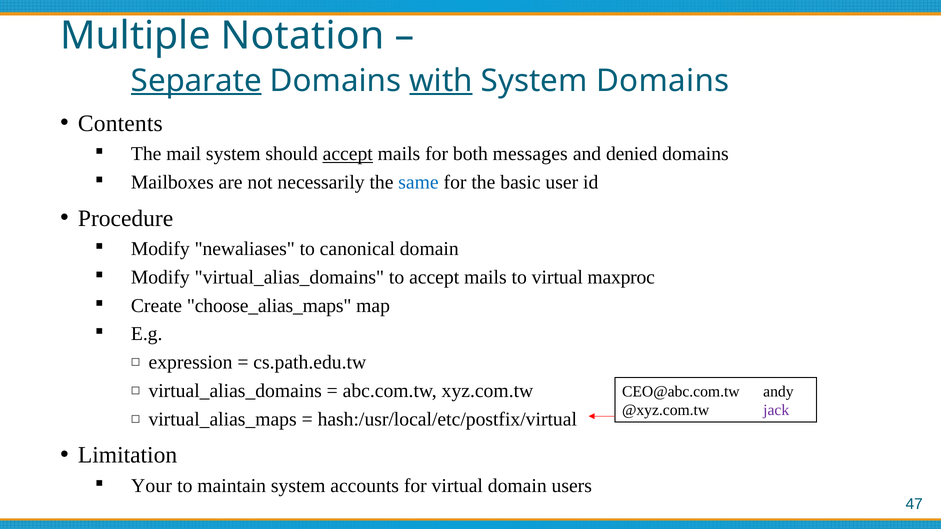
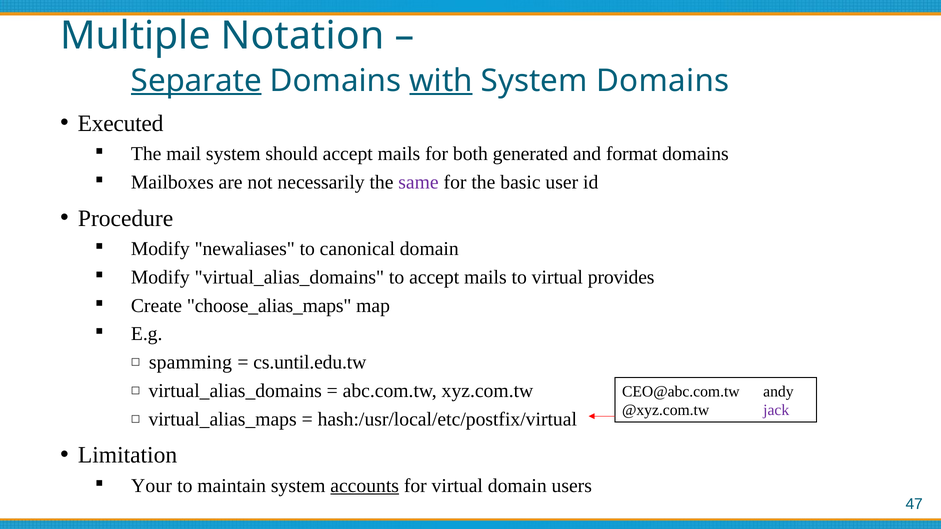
Contents: Contents -> Executed (121, 124)
accept underline: present -> none (348, 154)
messages: messages -> generated (530, 154)
denied: denied -> format (632, 154)
same colour: blue -> purple (418, 182)
maxproc: maxproc -> provides (621, 277)
expression: expression -> spamming (190, 363)
cs.path.edu.tw: cs.path.edu.tw -> cs.until.edu.tw (310, 363)
accounts underline: none -> present (365, 486)
